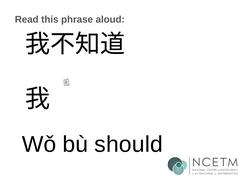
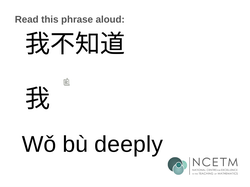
should: should -> deeply (129, 145)
